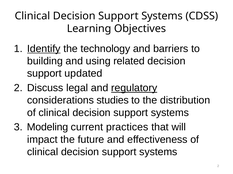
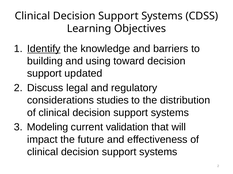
technology: technology -> knowledge (105, 49)
related: related -> toward (129, 61)
regulatory underline: present -> none (134, 88)
practices: practices -> validation (127, 128)
